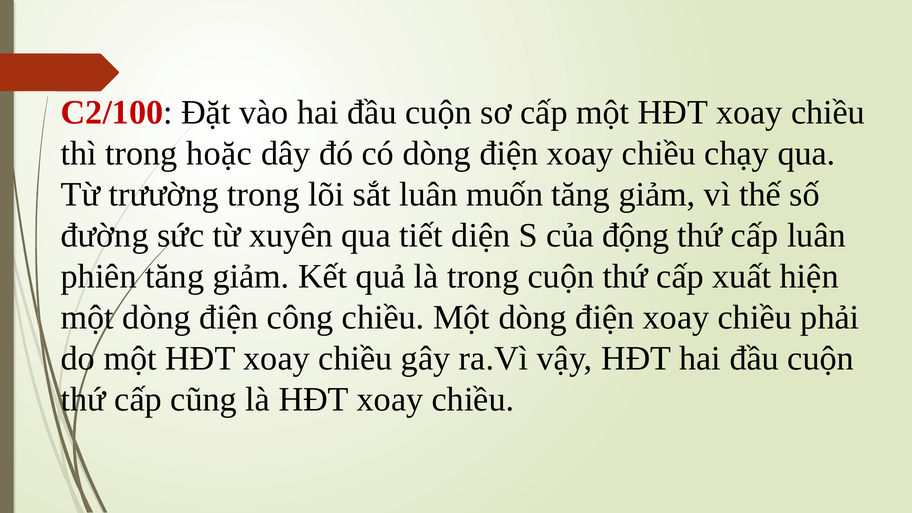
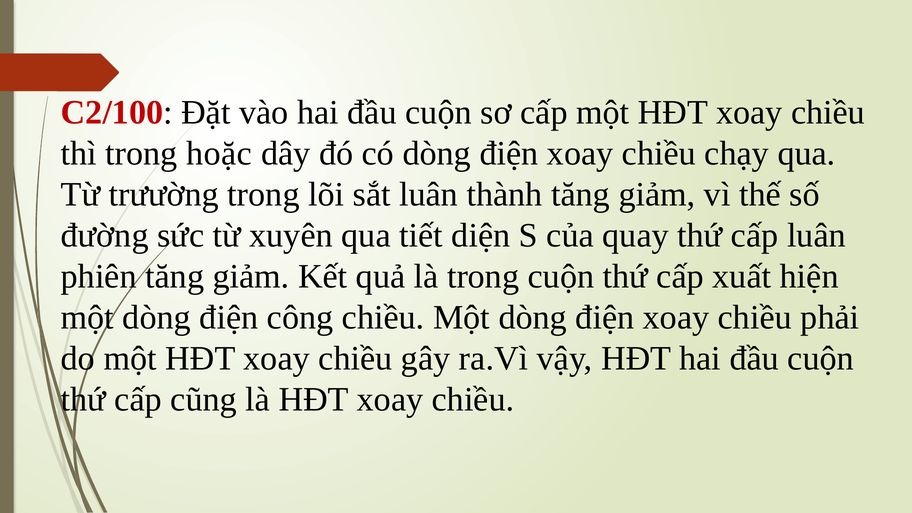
muốn: muốn -> thành (505, 194)
động: động -> quay (636, 236)
